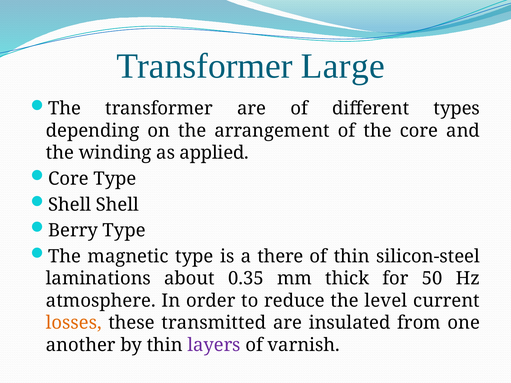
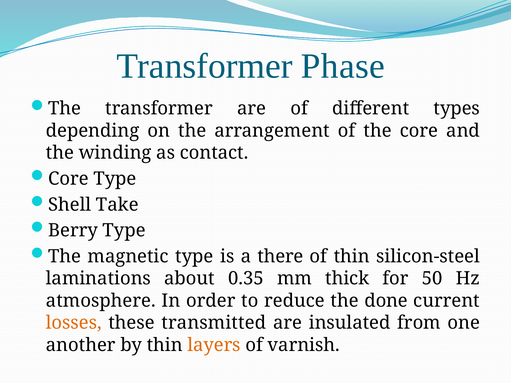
Large: Large -> Phase (343, 66)
applied: applied -> contact (214, 153)
Shell Shell: Shell -> Take (117, 205)
level: level -> done (386, 301)
layers colour: purple -> orange (214, 345)
